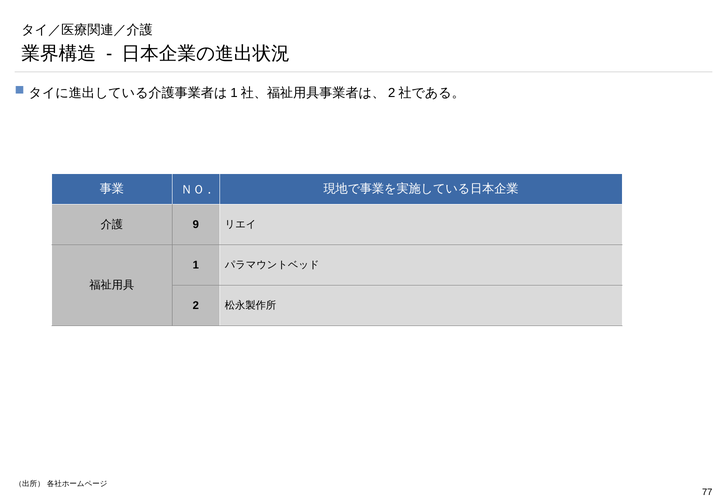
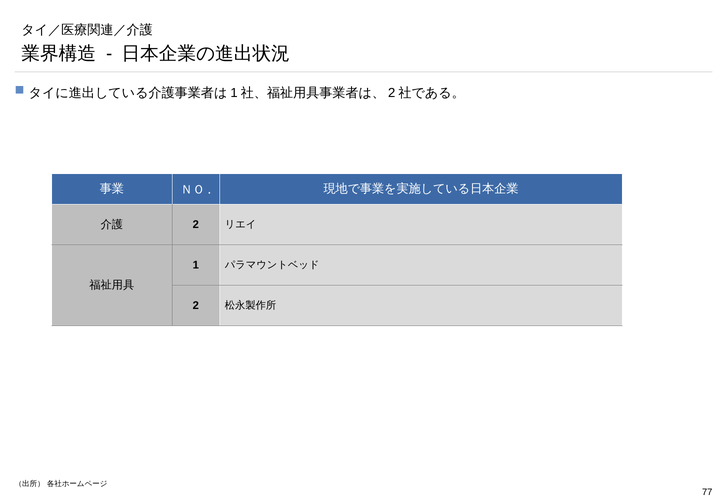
9: 9 -> 2 (196, 225)
